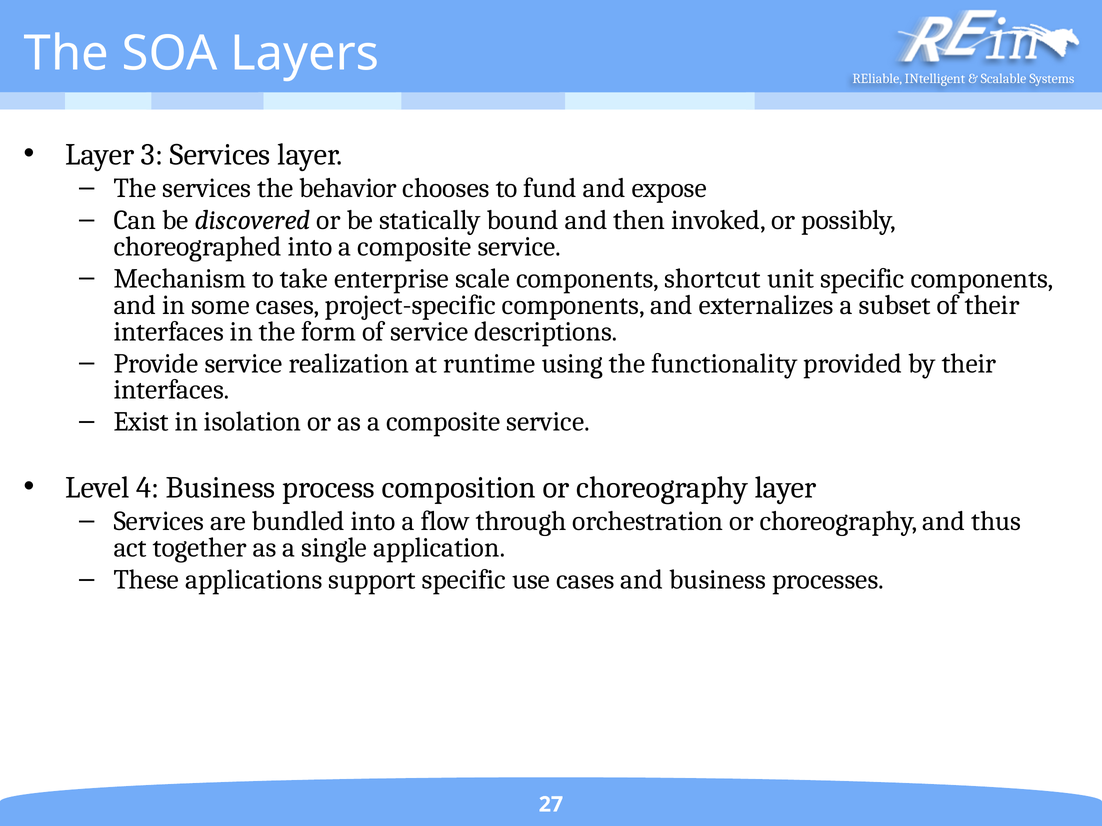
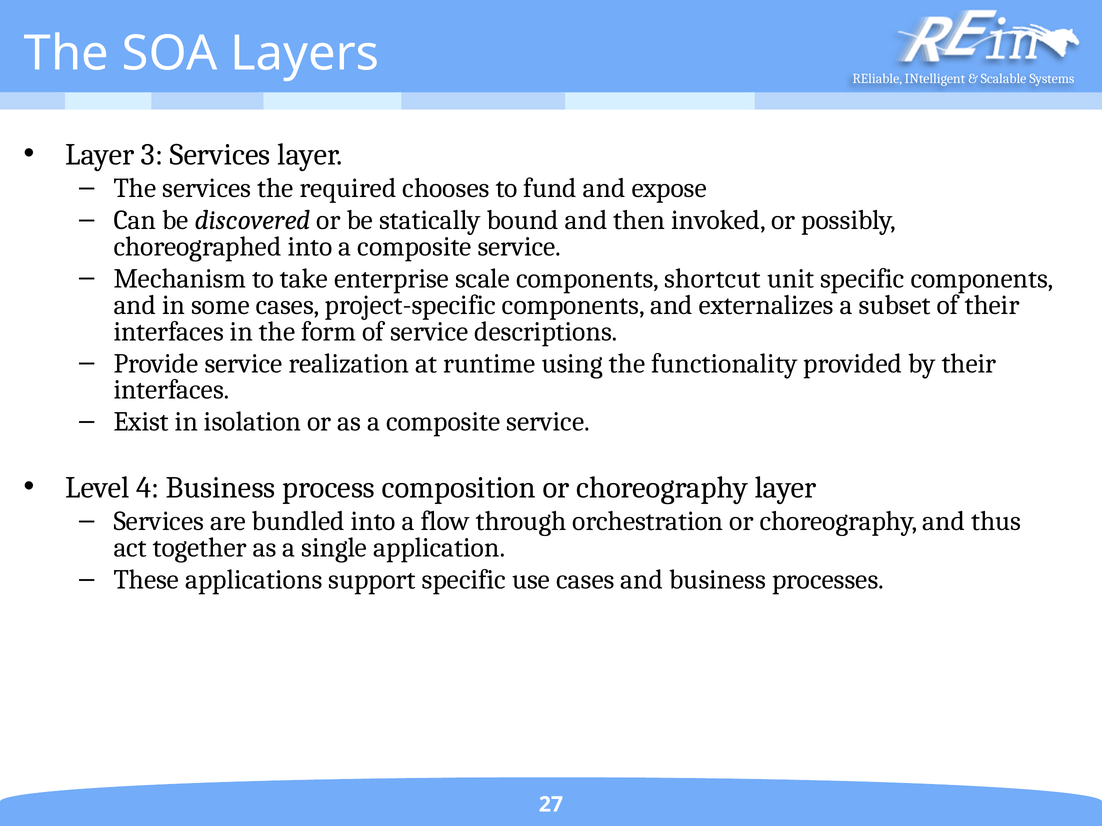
behavior: behavior -> required (348, 188)
